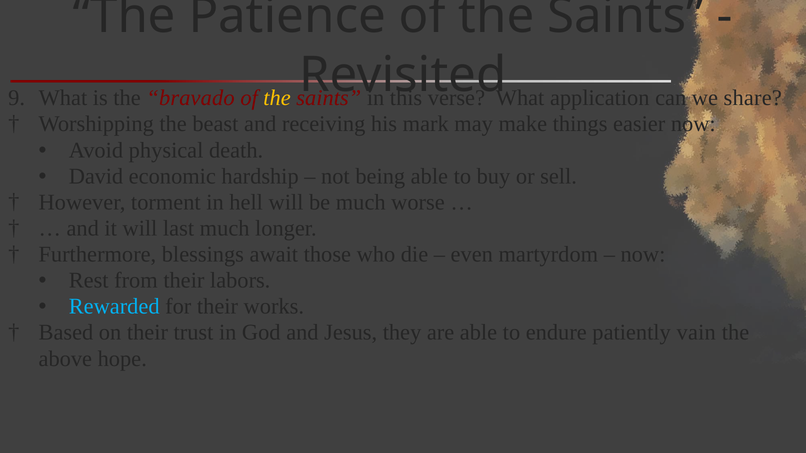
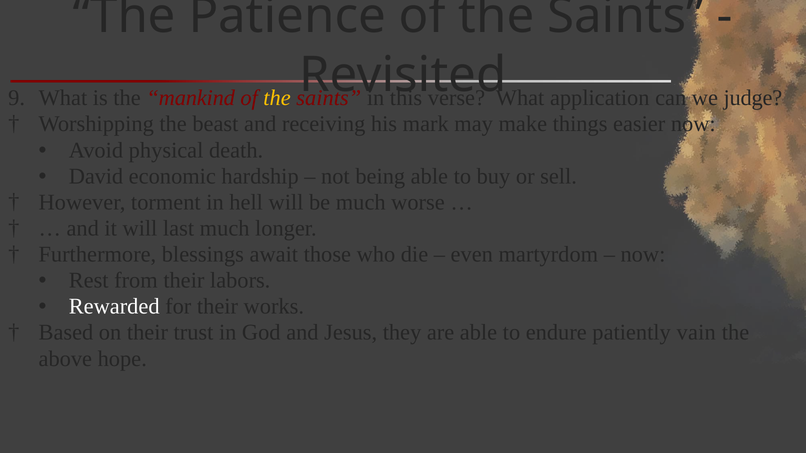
bravado: bravado -> mankind (191, 98)
share: share -> judge (753, 98)
Rewarded colour: light blue -> white (114, 307)
